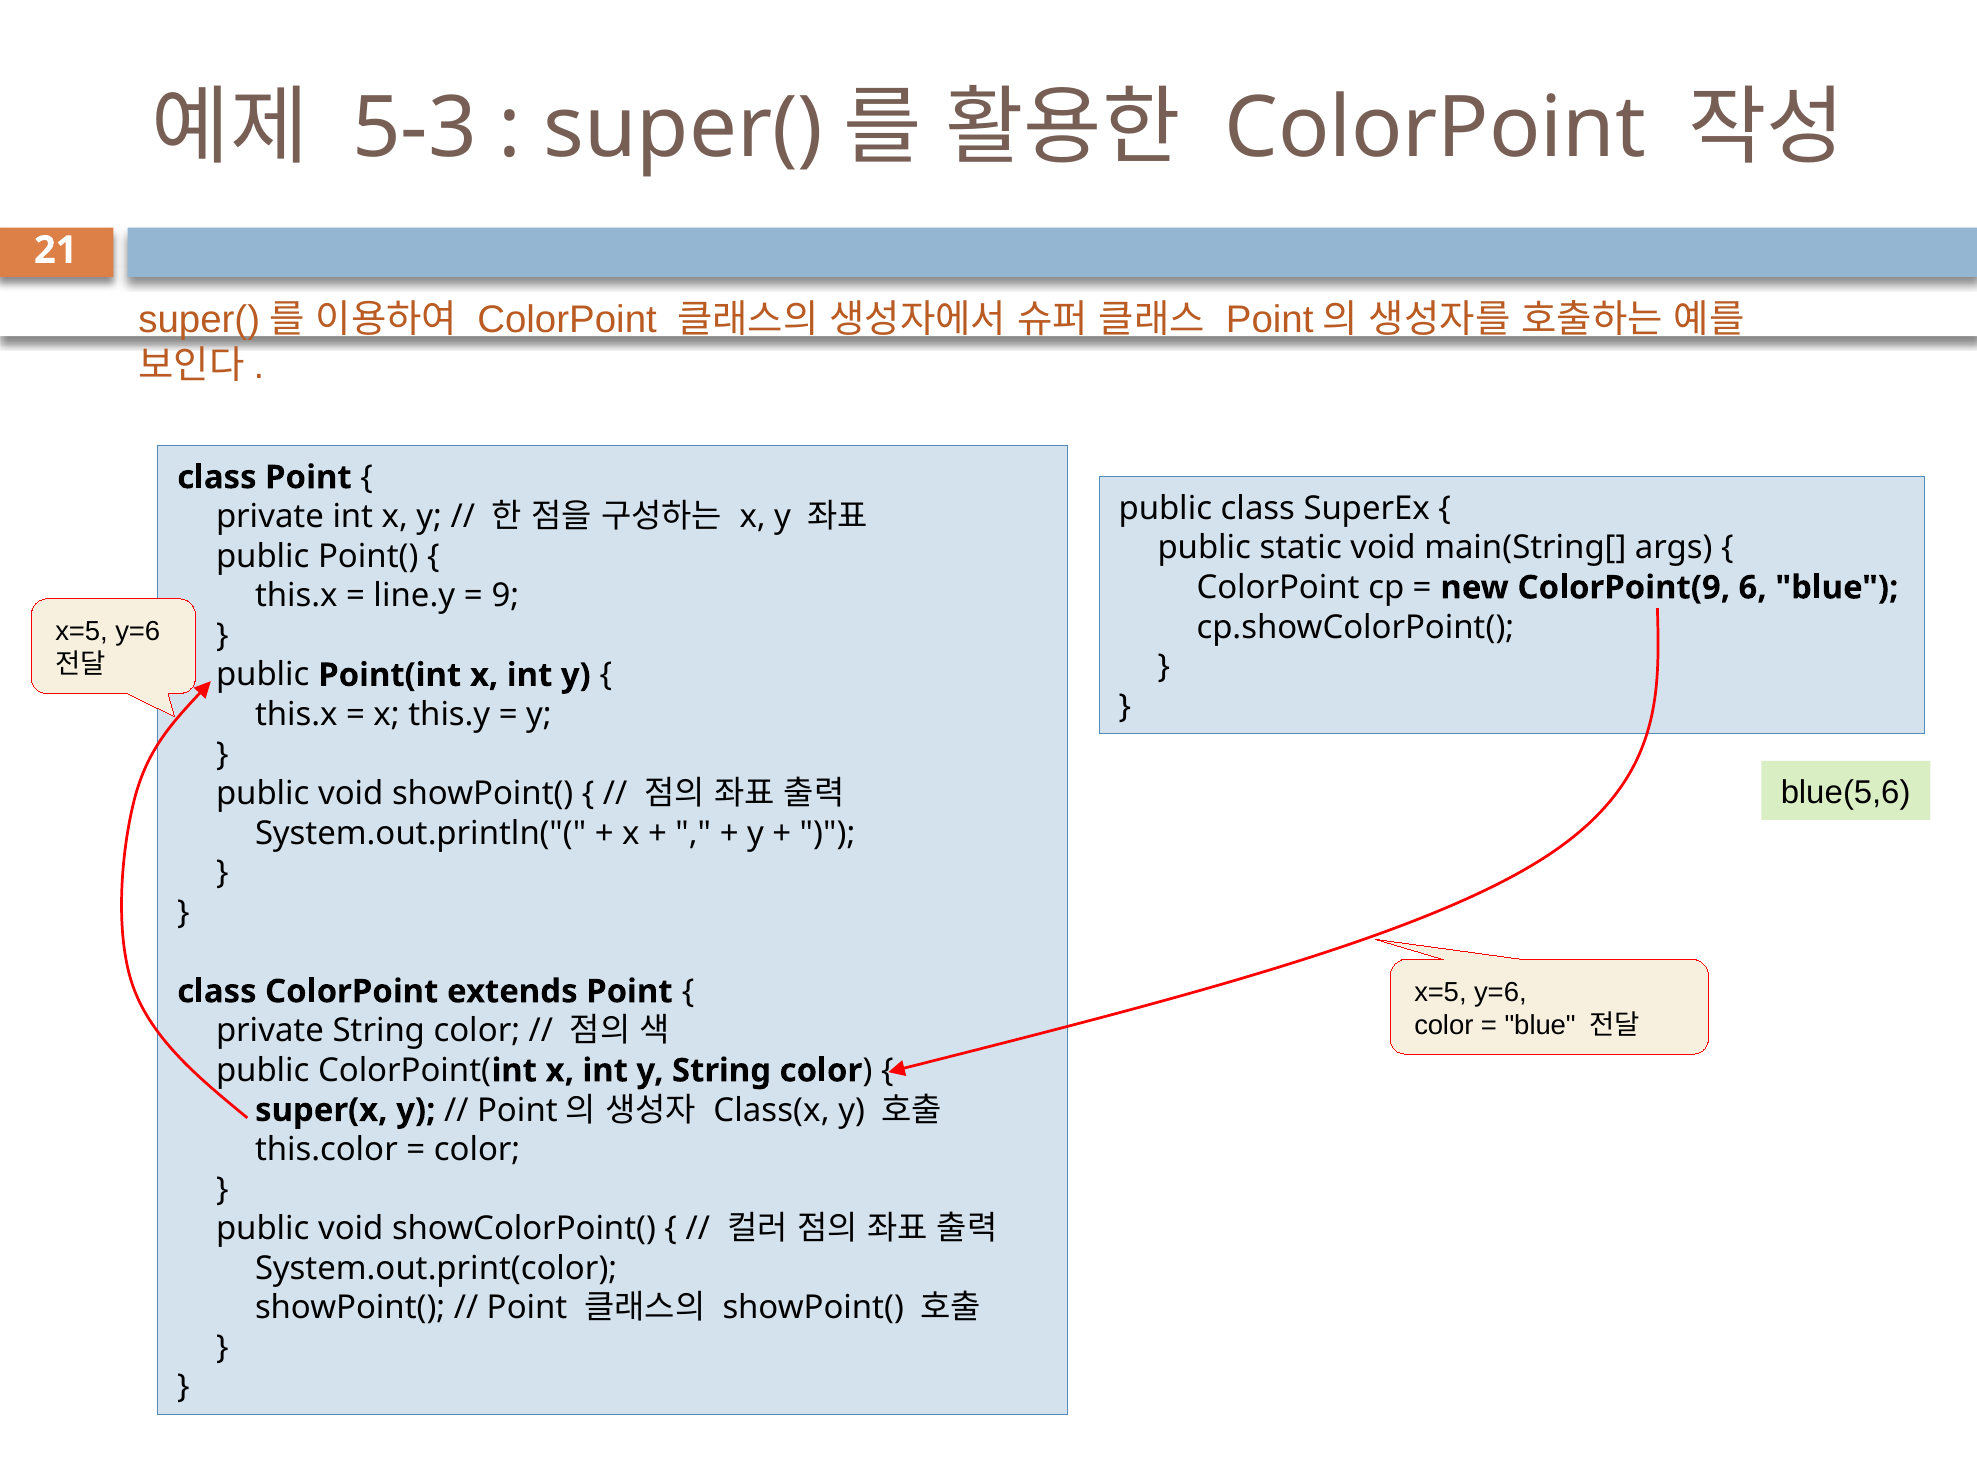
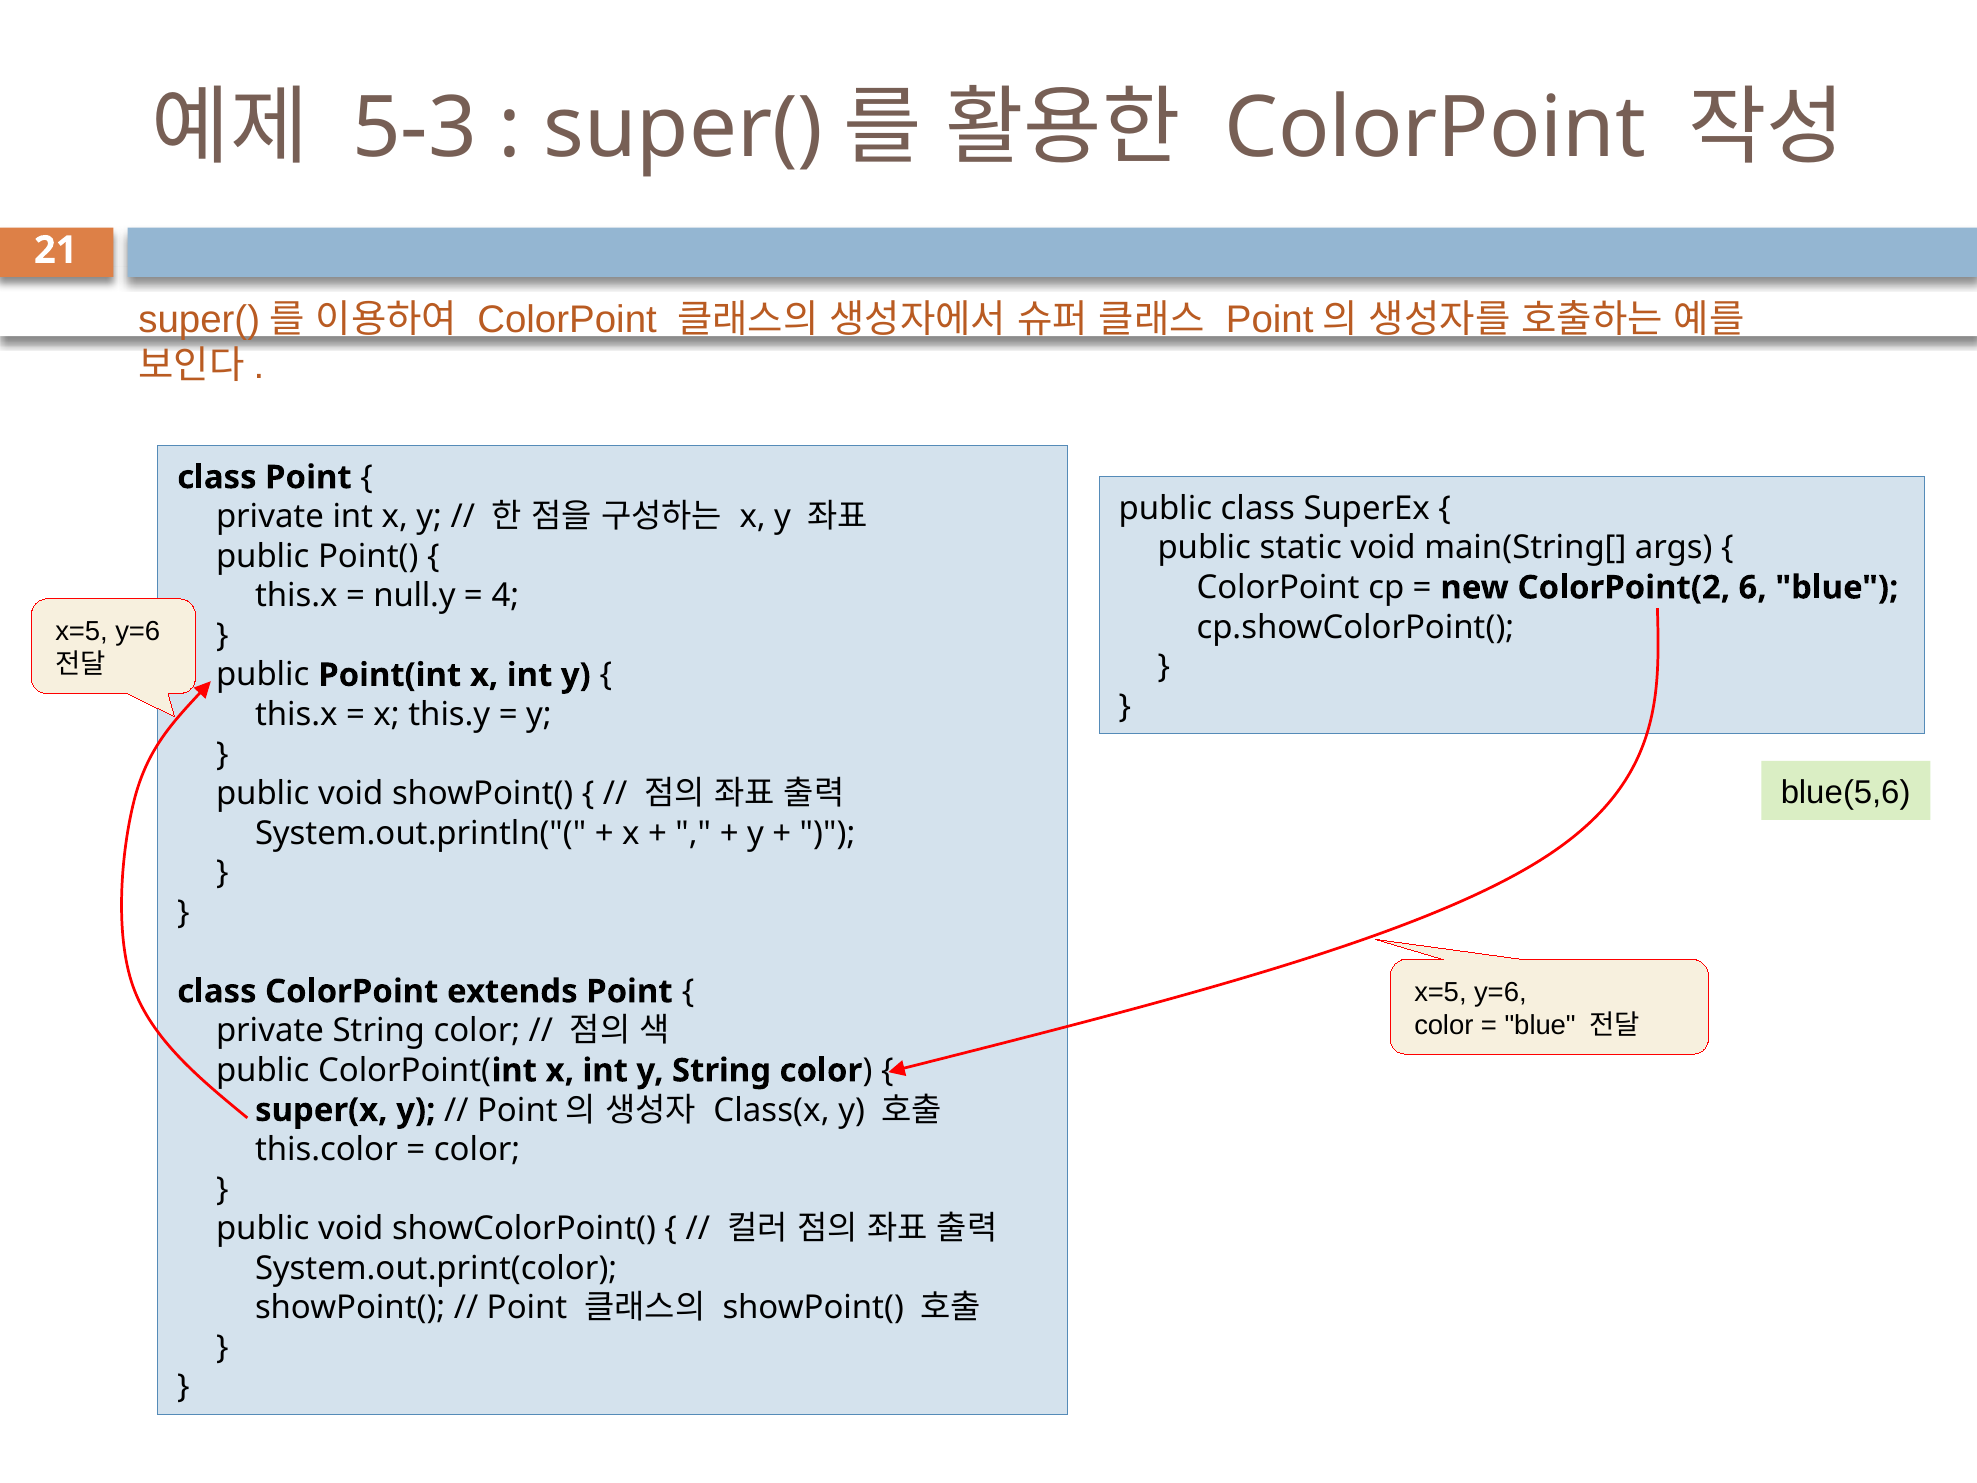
ColorPoint(9: ColorPoint(9 -> ColorPoint(2 (1624, 588)
line.y: line.y -> null.y (415, 596)
9: 9 -> 4 (505, 596)
